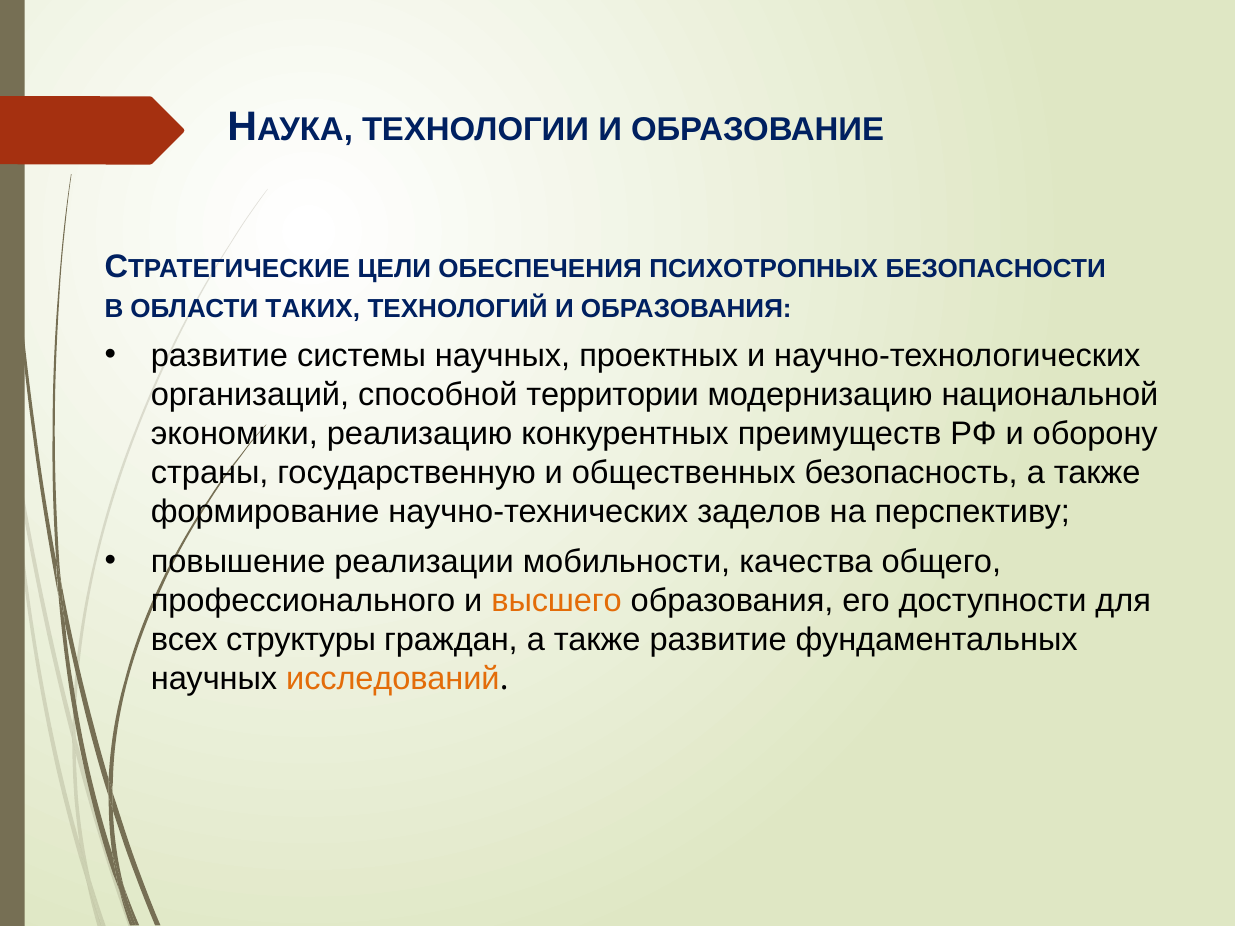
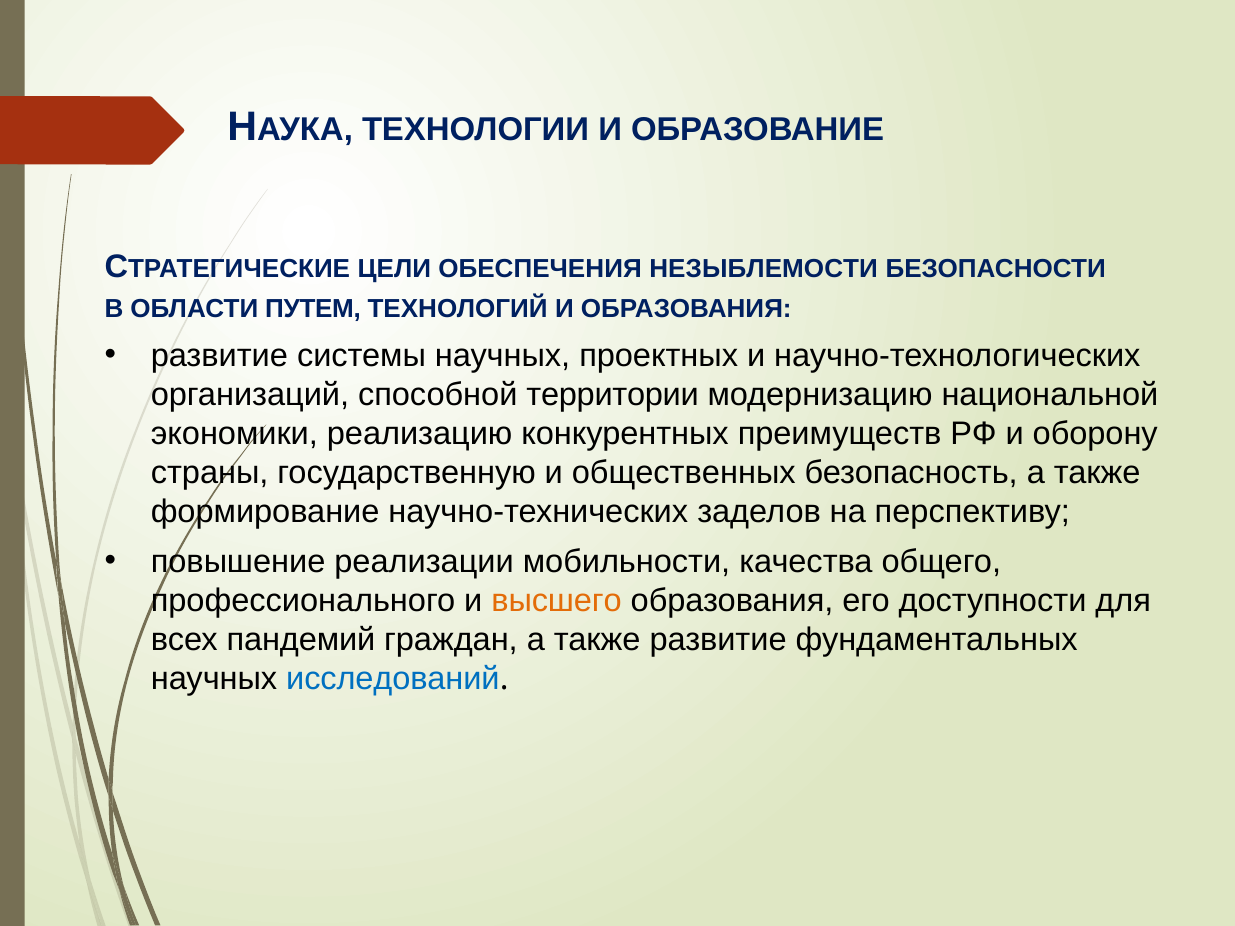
ПСИХОТРОПНЫХ: ПСИХОТРОПНЫХ -> НЕЗЫБЛЕМОСТИ (764, 269)
ТАКИХ: ТАКИХ -> ПУТЕМ (313, 308)
структуры: структуры -> пандемий (301, 640)
исследований colour: orange -> blue (393, 679)
